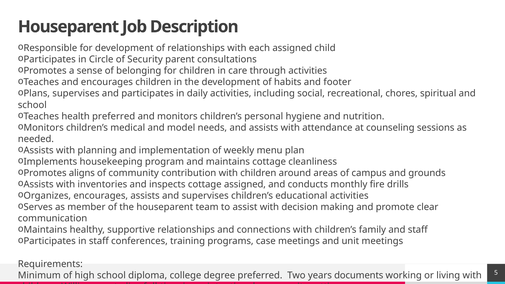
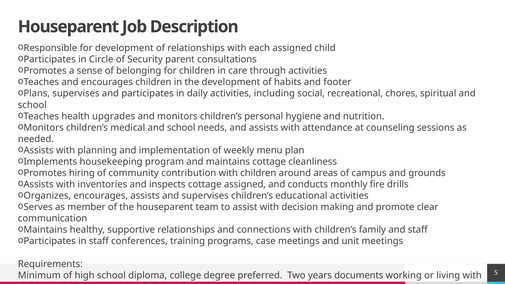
health preferred: preferred -> upgrades (114, 116)
medical and model: model -> school (181, 128)
aligns: aligns -> hiring (82, 173)
